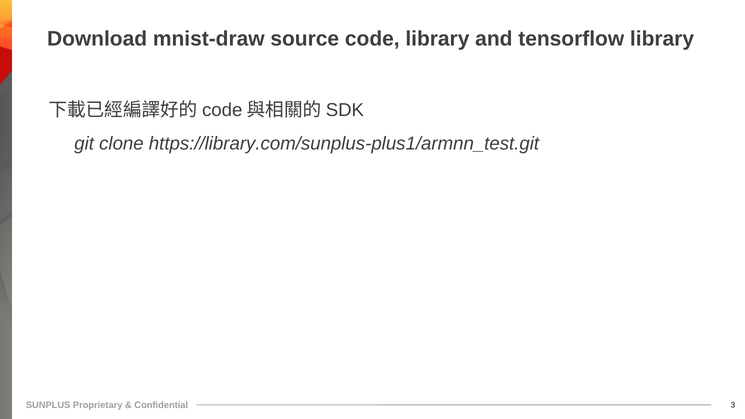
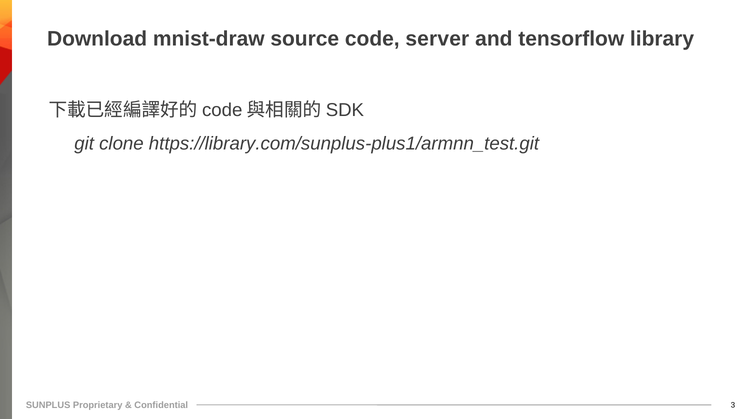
code library: library -> server (437, 39)
